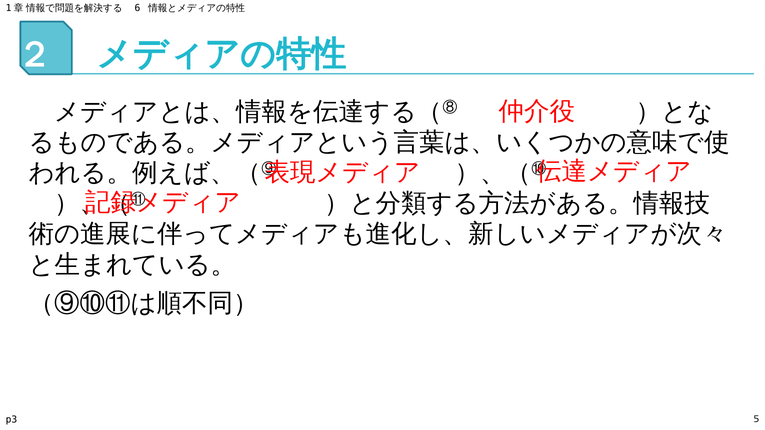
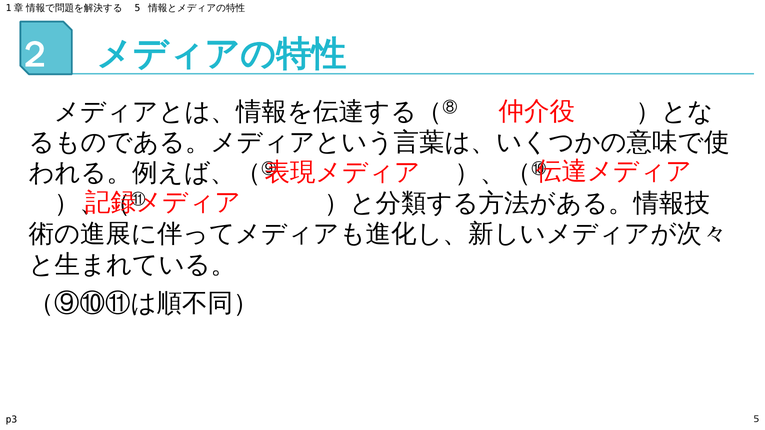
6: 6 -> 5 (137, 8)
